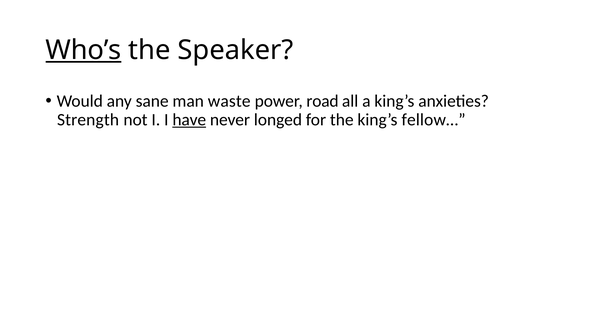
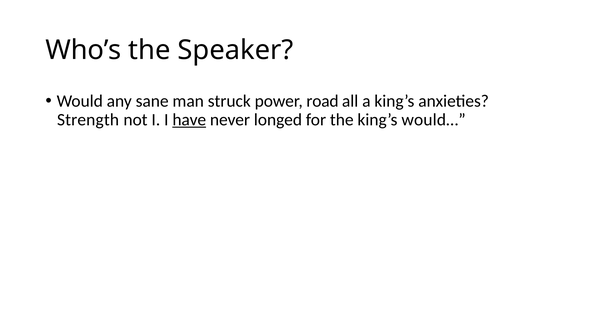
Who’s underline: present -> none (83, 50)
waste: waste -> struck (229, 101)
fellow…: fellow… -> would… (434, 120)
